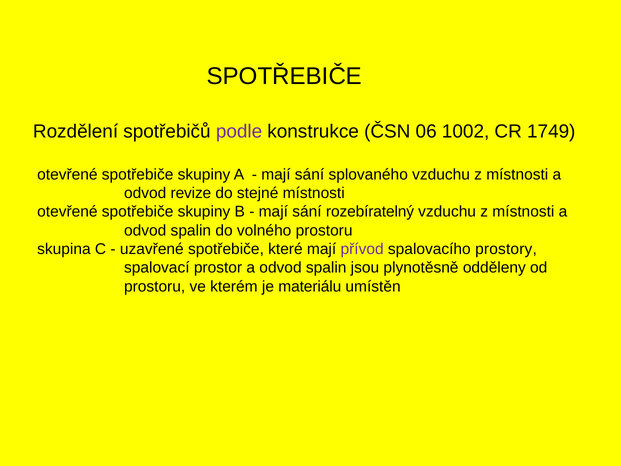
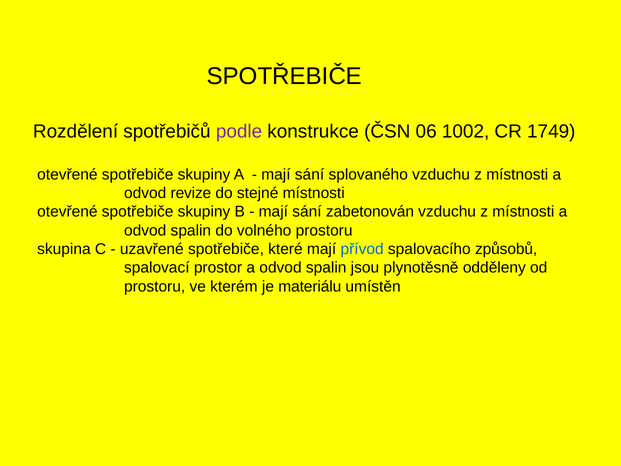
rozebíratelný: rozebíratelný -> zabetonován (370, 212)
přívod colour: purple -> blue (362, 249)
prostory: prostory -> způsobů (506, 249)
